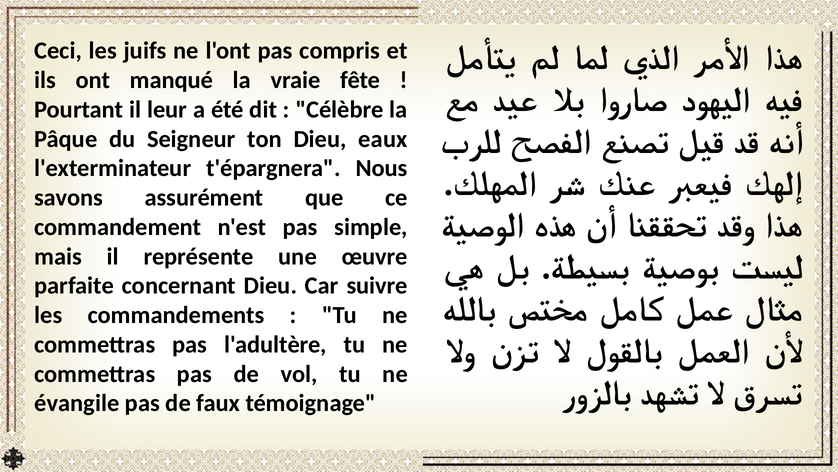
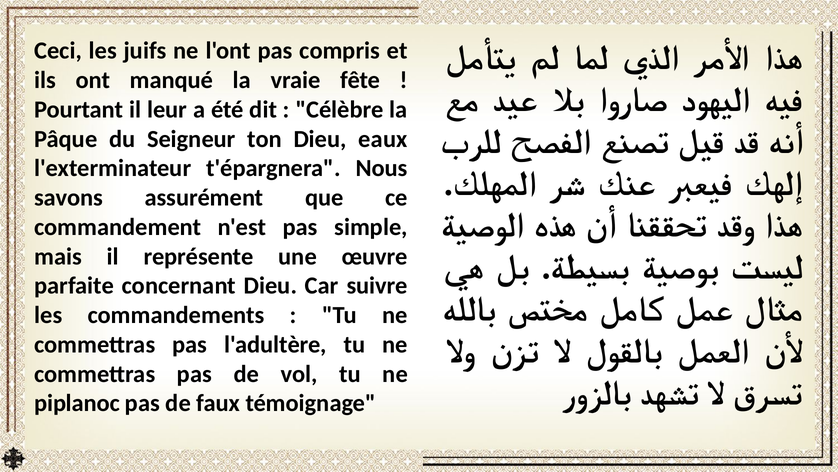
évangile: évangile -> piplanoc (77, 403)
